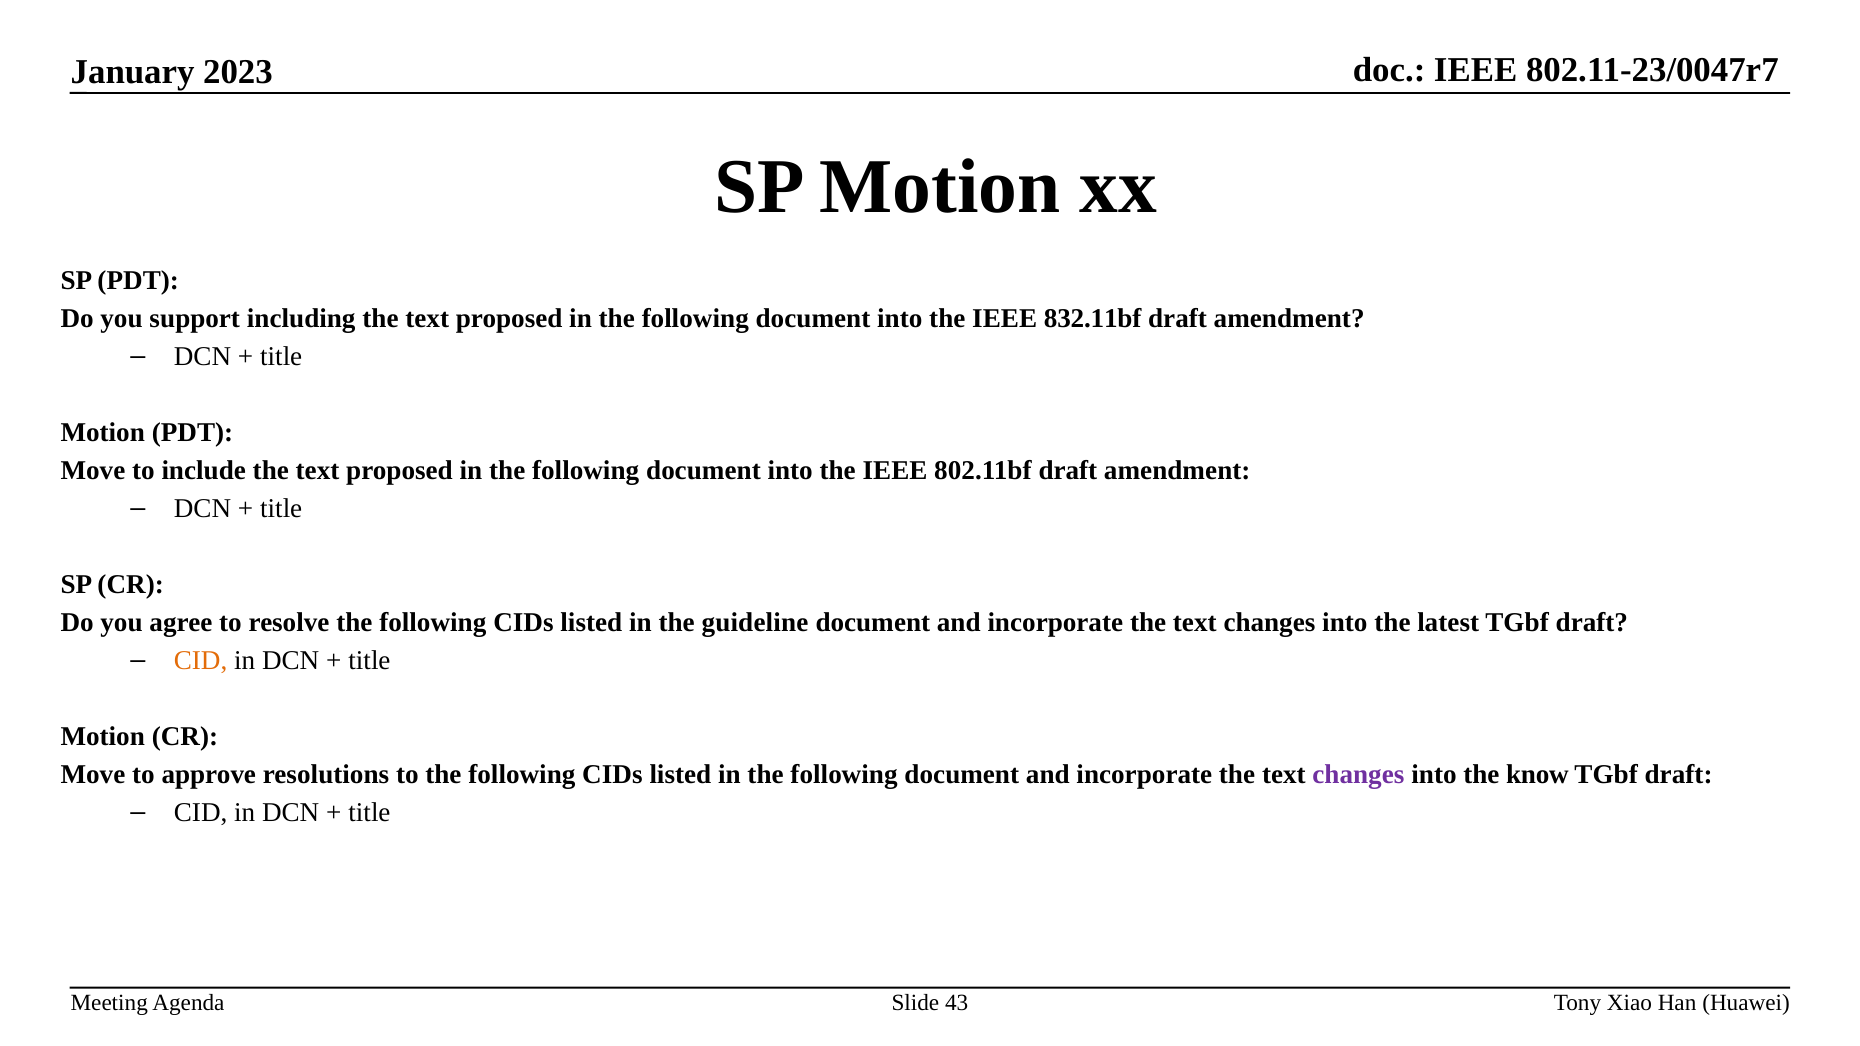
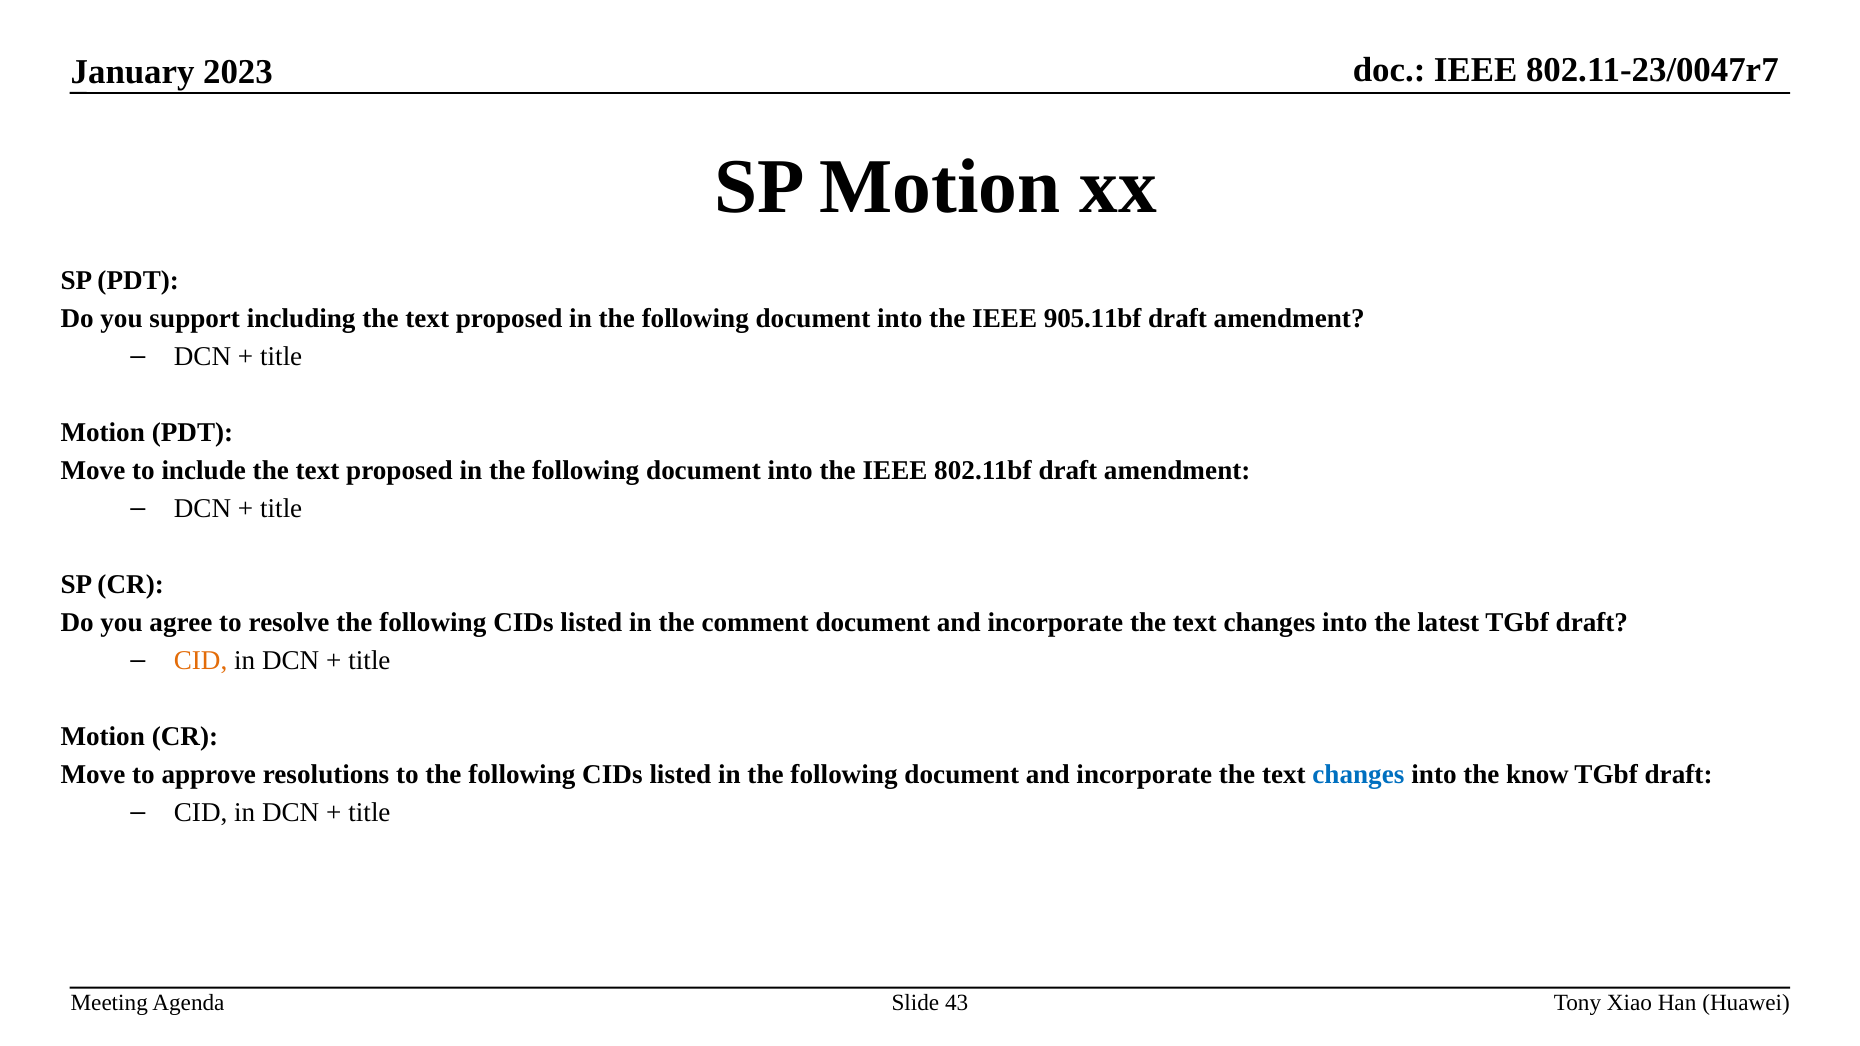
832.11bf: 832.11bf -> 905.11bf (1093, 319)
guideline: guideline -> comment (755, 623)
changes colour: purple -> blue (1358, 775)
